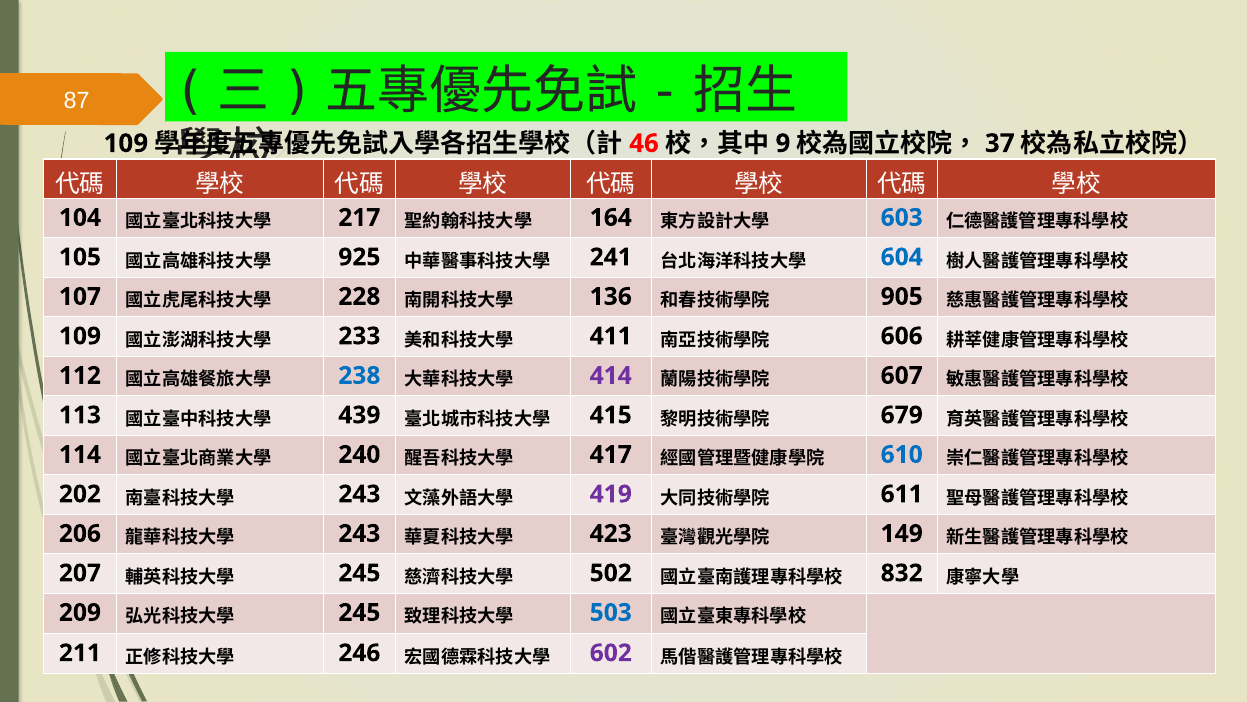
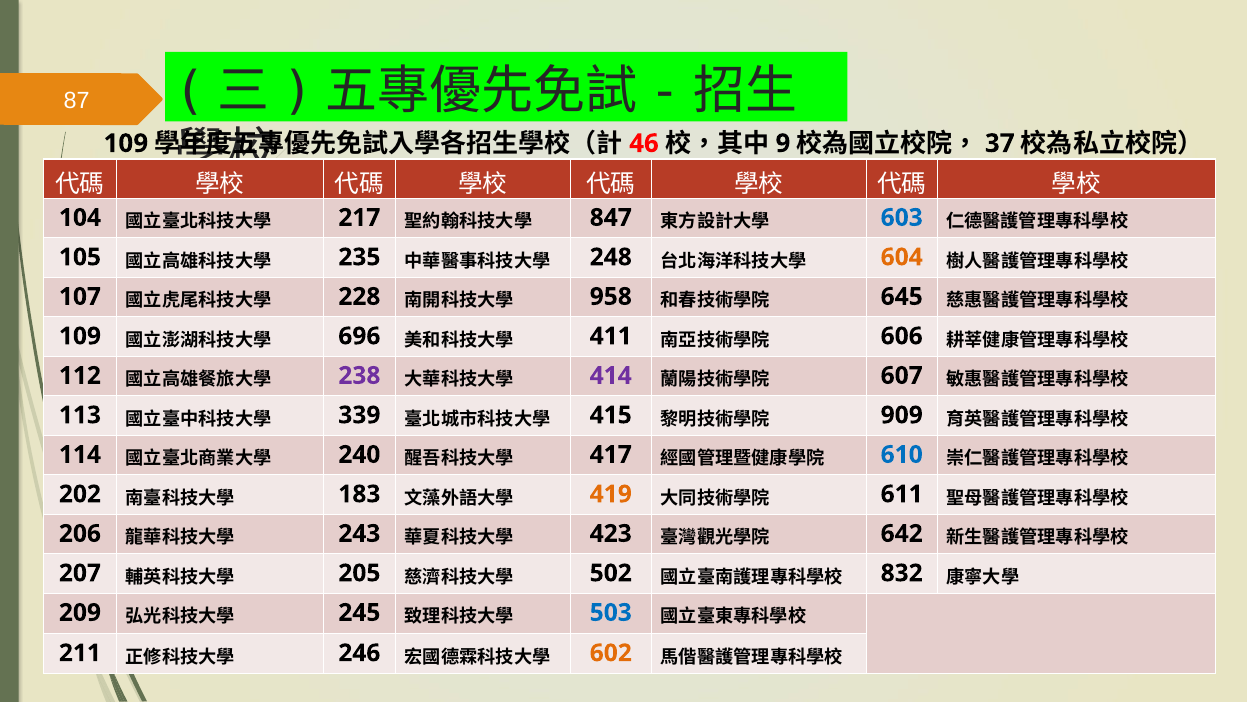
164: 164 -> 847 (611, 217)
925: 925 -> 235 (359, 257)
241: 241 -> 248 (611, 257)
604 colour: blue -> orange (902, 257)
136: 136 -> 958 (611, 296)
905: 905 -> 645 (902, 296)
233: 233 -> 696 (359, 336)
238 colour: blue -> purple (359, 375)
439: 439 -> 339 (359, 415)
679: 679 -> 909 (902, 415)
243: 243 -> 183 (359, 494)
419 colour: purple -> orange (611, 494)
149: 149 -> 642 (902, 533)
245: 245 -> 205 (359, 573)
602 colour: purple -> orange (611, 653)
